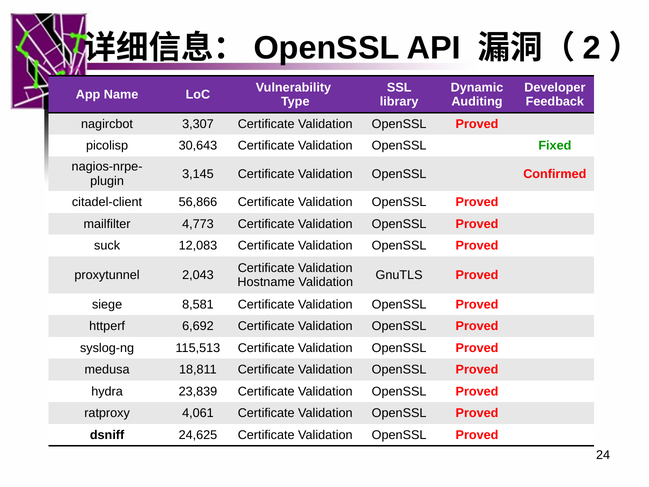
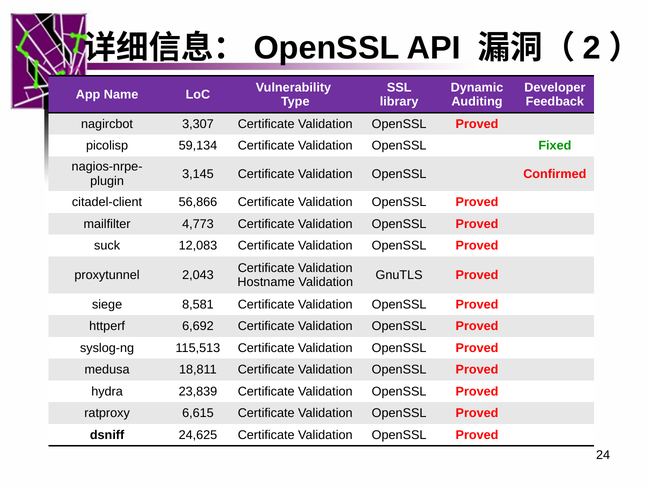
30,643: 30,643 -> 59,134 (198, 146)
4,061: 4,061 -> 6,615 (198, 413)
